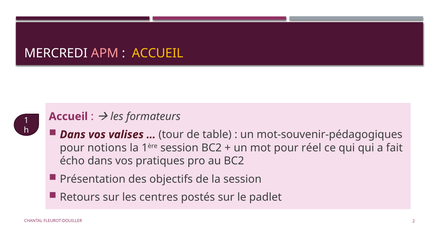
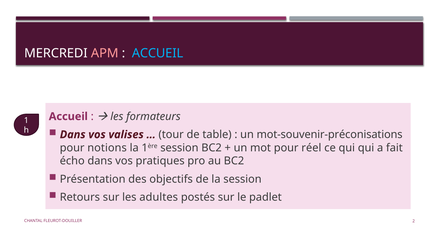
ACCUEIL colour: yellow -> light blue (158, 53)
mot-souvenir-pédagogiques: mot-souvenir-pédagogiques -> mot-souvenir-préconisations (330, 135)
centres: centres -> adultes (159, 197)
